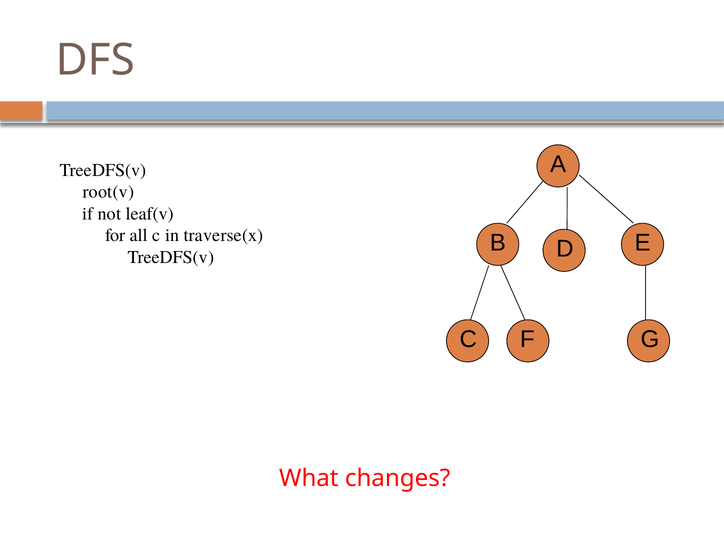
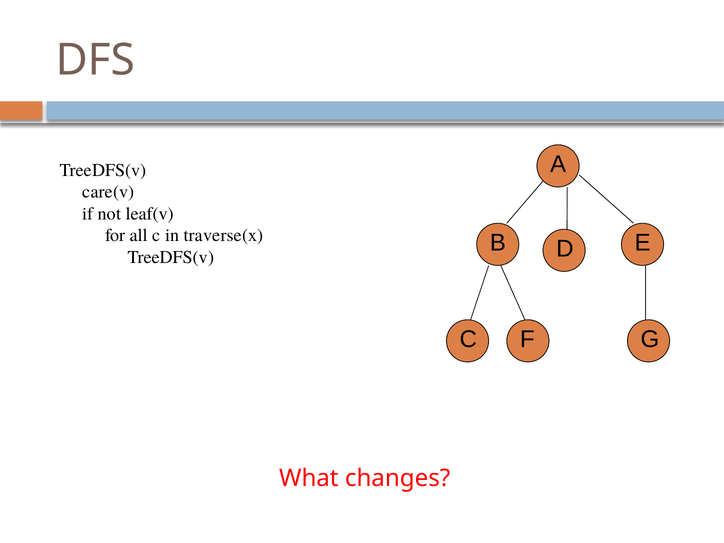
root(v: root(v -> care(v (108, 192)
